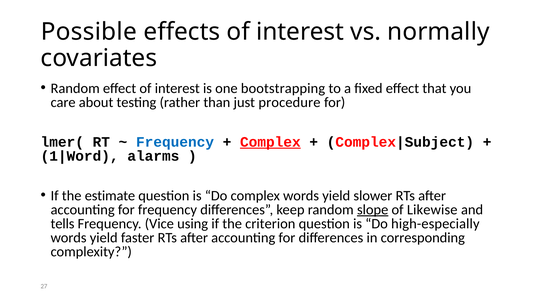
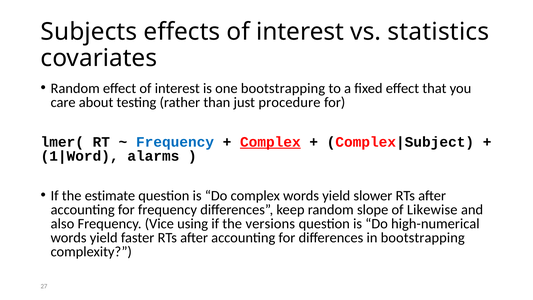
Possible: Possible -> Subjects (89, 32)
normally: normally -> statistics (438, 32)
slope underline: present -> none (373, 209)
tells: tells -> also (62, 224)
criterion: criterion -> versions (270, 224)
high-especially: high-especially -> high-numerical (435, 224)
in corresponding: corresponding -> bootstrapping (423, 238)
